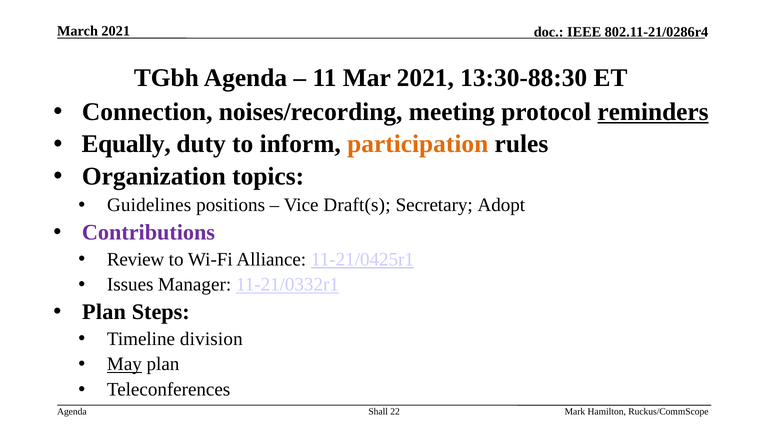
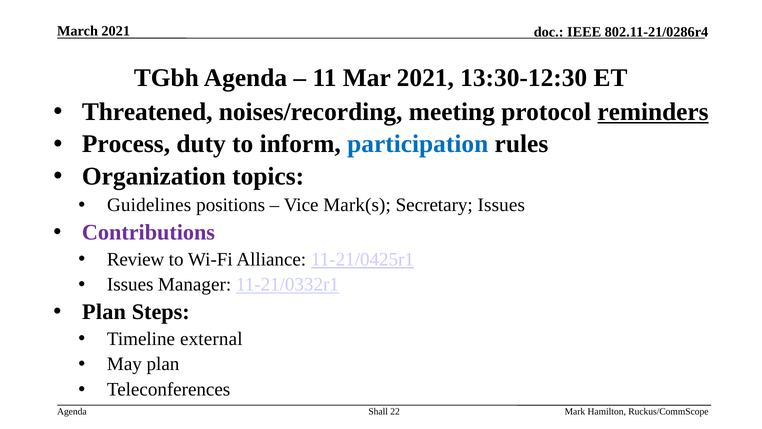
13:30-88:30: 13:30-88:30 -> 13:30-12:30 (524, 78)
Connection: Connection -> Threatened (147, 112)
Equally: Equally -> Process (126, 144)
participation colour: orange -> blue (418, 144)
Draft(s: Draft(s -> Mark(s (357, 205)
Secretary Adopt: Adopt -> Issues (501, 205)
division: division -> external (211, 339)
May underline: present -> none (124, 364)
